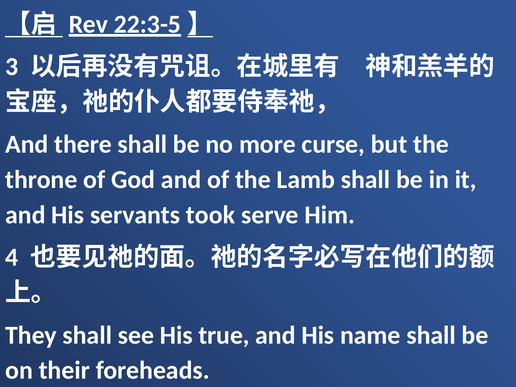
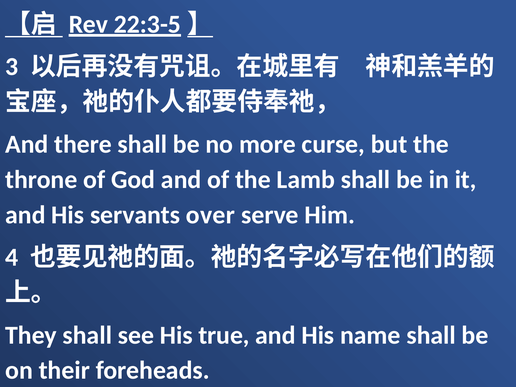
took: took -> over (210, 215)
